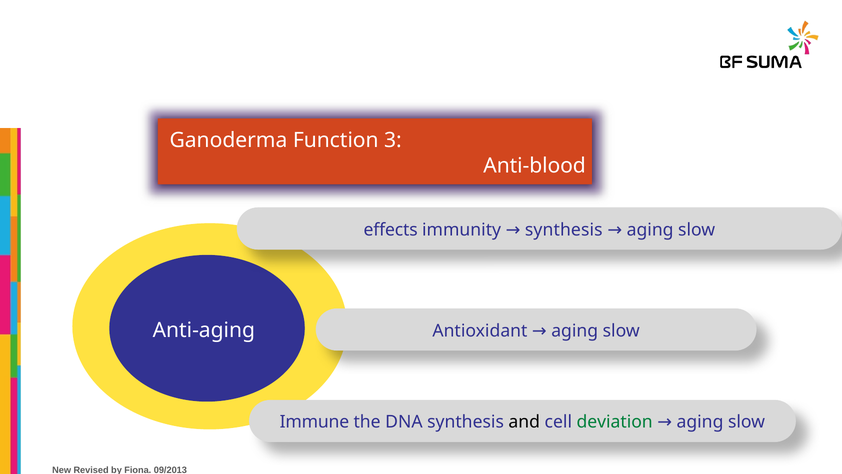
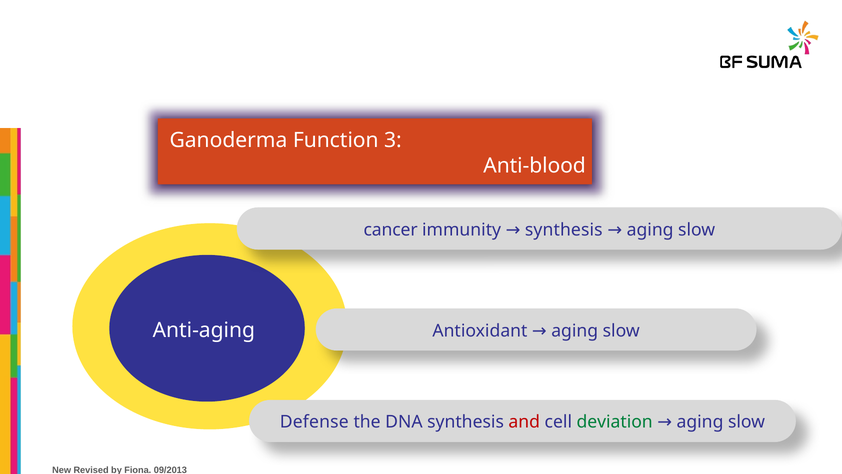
effects: effects -> cancer (391, 230)
Immune: Immune -> Defense (314, 422)
and colour: black -> red (524, 422)
